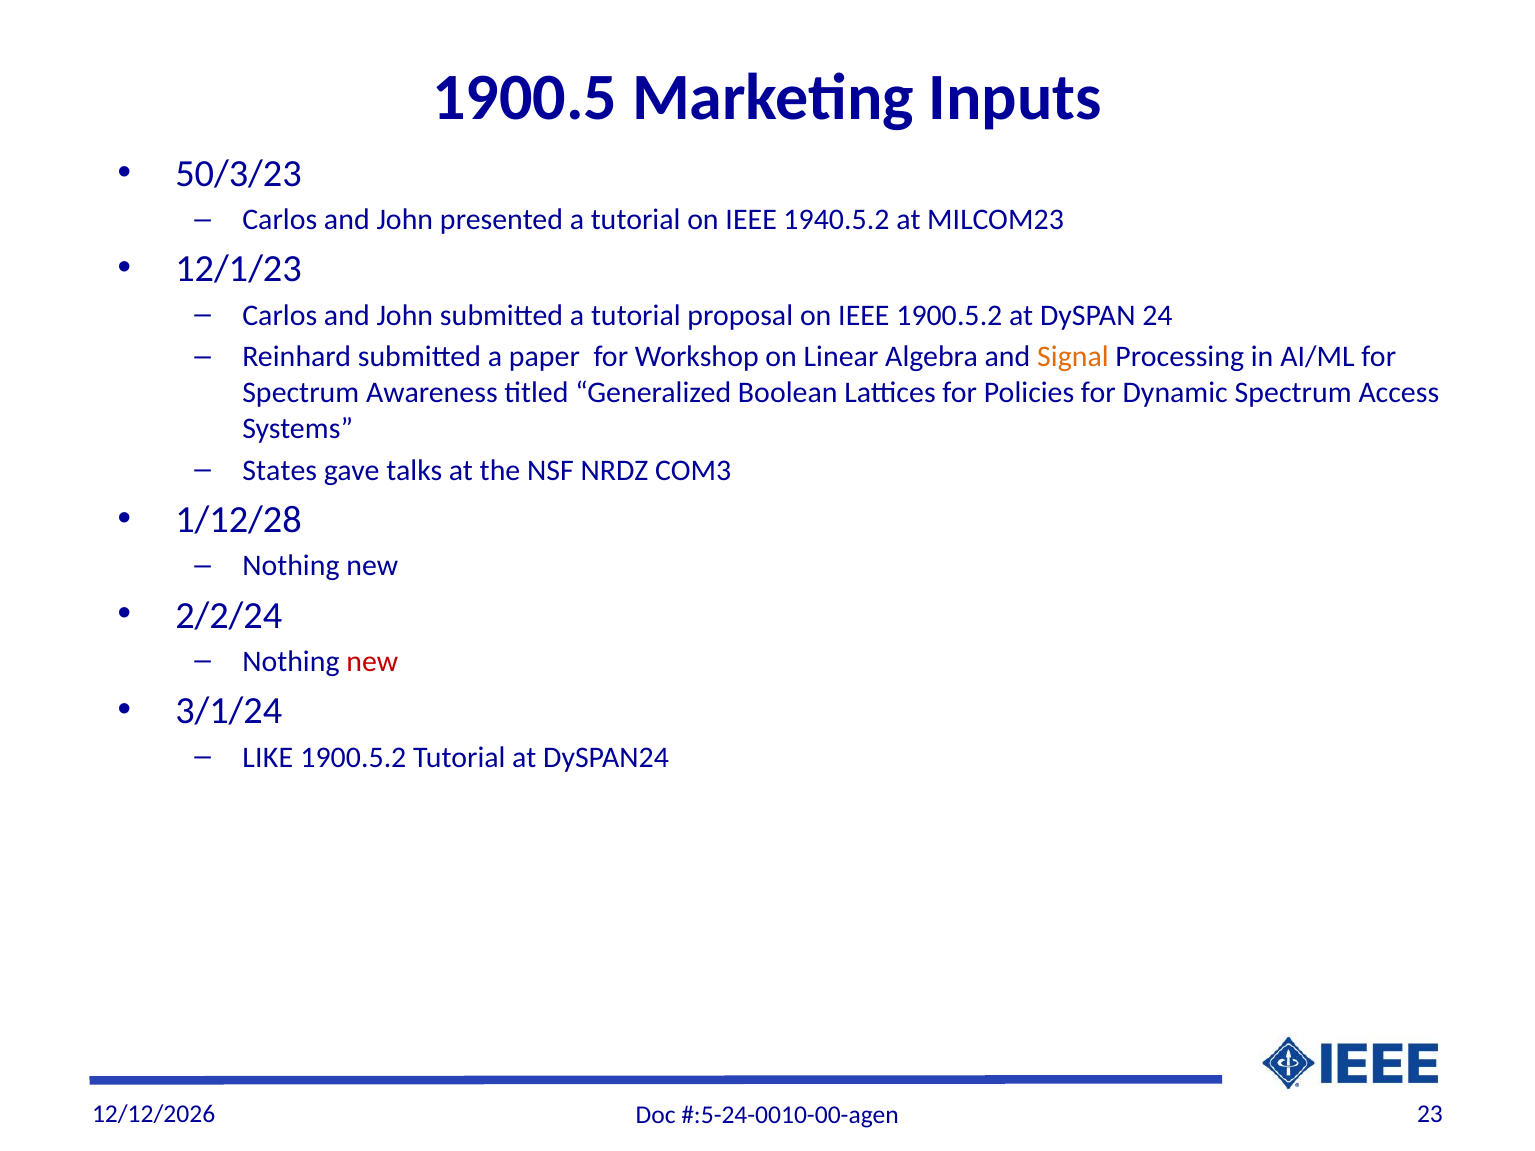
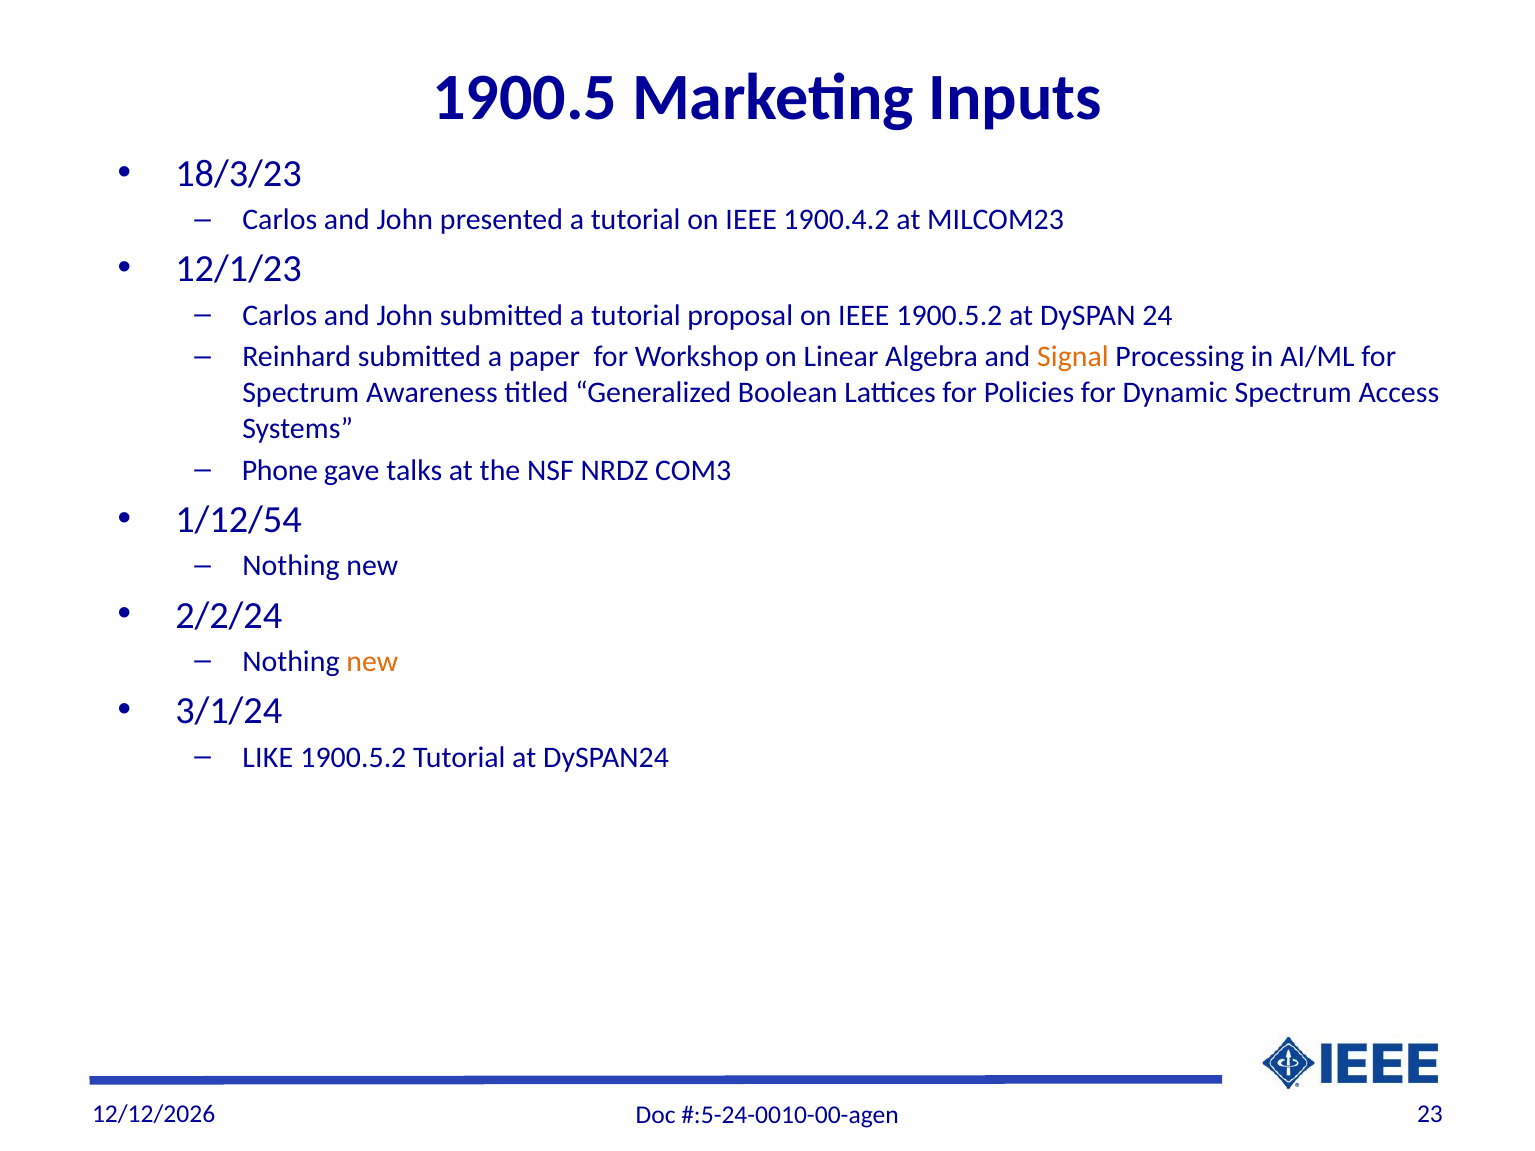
50/3/23: 50/3/23 -> 18/3/23 (239, 174)
1940.5.2: 1940.5.2 -> 1900.4.2 (837, 220)
States: States -> Phone (280, 471)
1/12/28: 1/12/28 -> 1/12/54 (239, 520)
new colour: red -> orange (372, 662)
